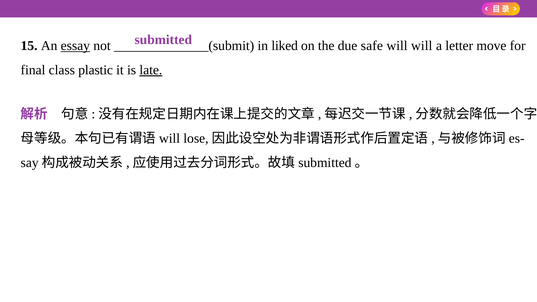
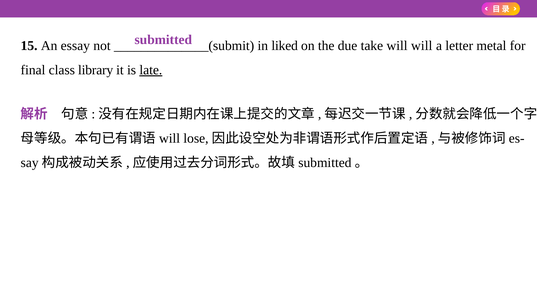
essay underline: present -> none (75, 46)
safe: safe -> take (372, 46)
move: move -> metal (491, 46)
plastic: plastic -> library (96, 70)
